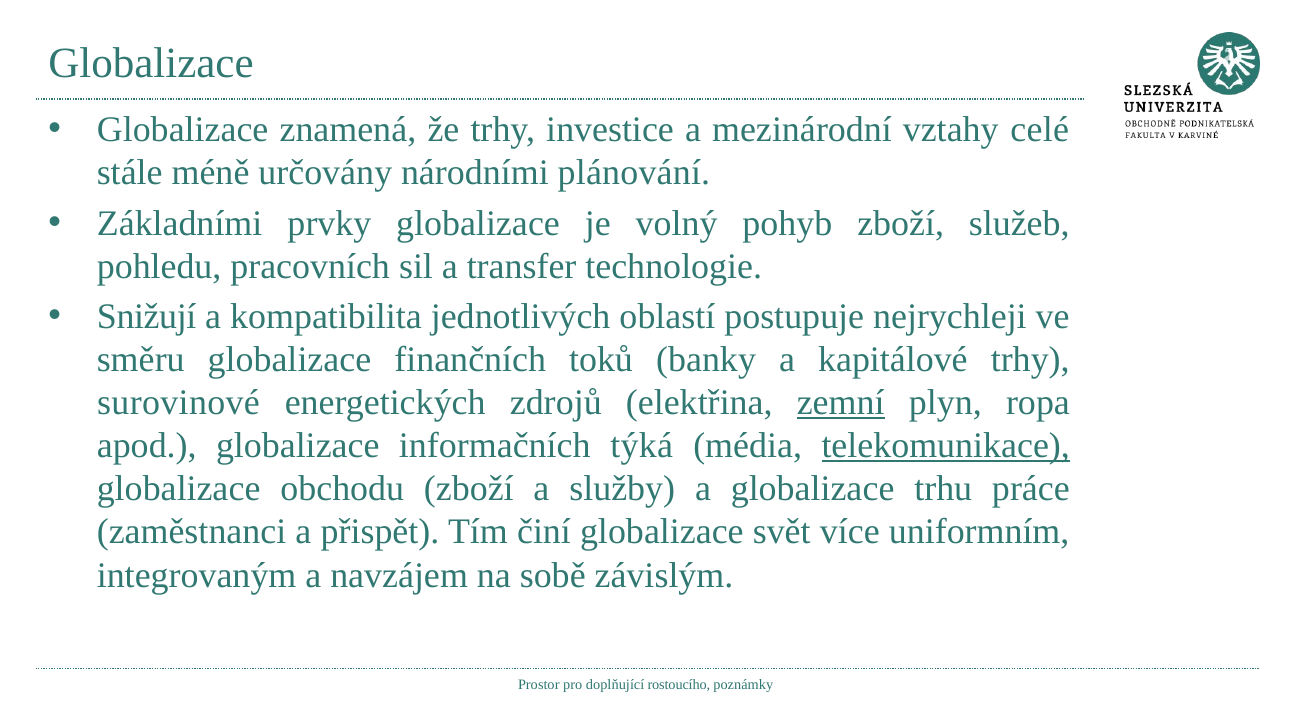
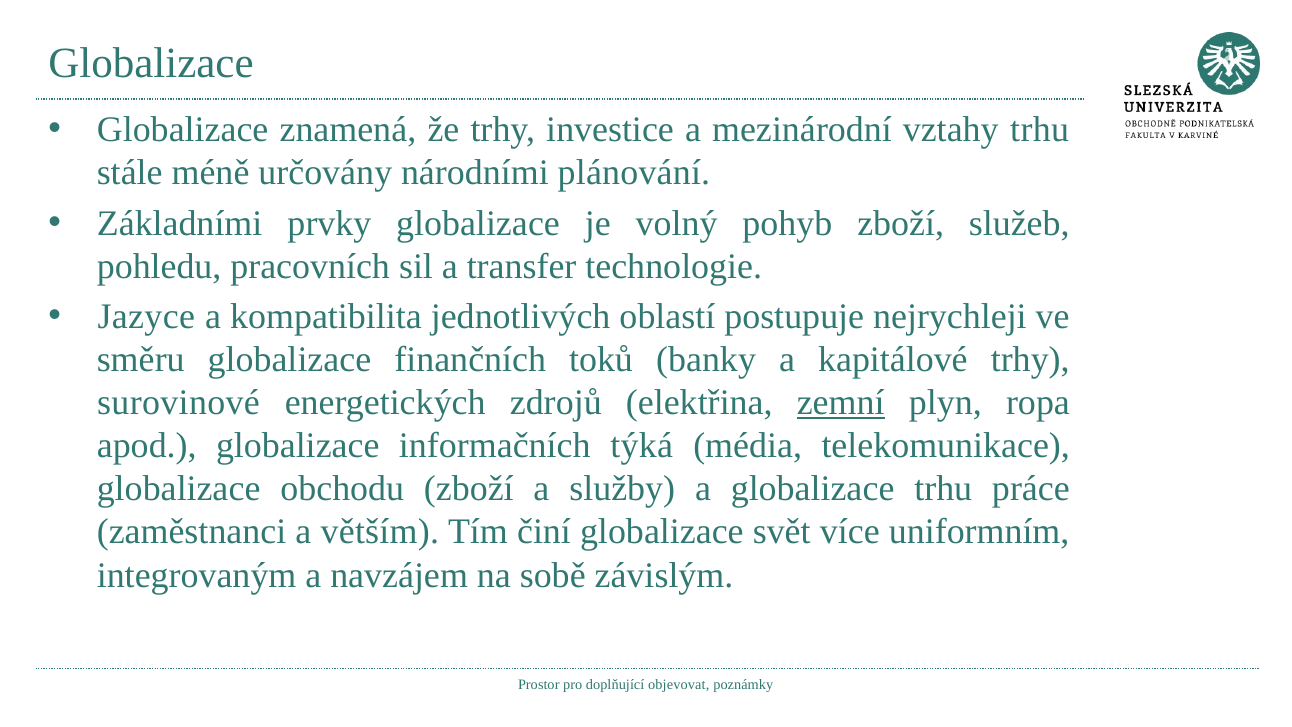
vztahy celé: celé -> trhu (1040, 130)
Snižují: Snižují -> Jazyce (146, 317)
telekomunikace underline: present -> none (946, 446)
přispět: přispět -> větším (380, 532)
rostoucího: rostoucího -> objevovat (679, 685)
